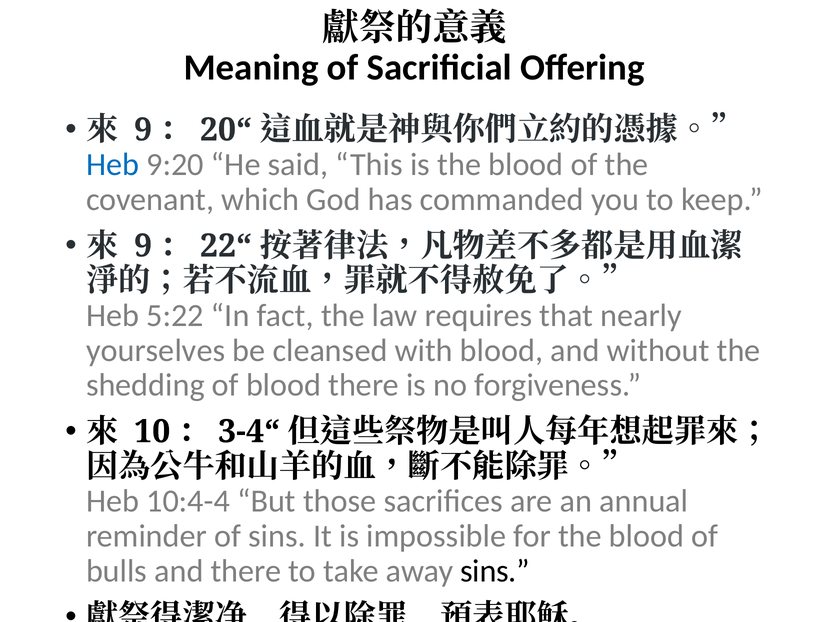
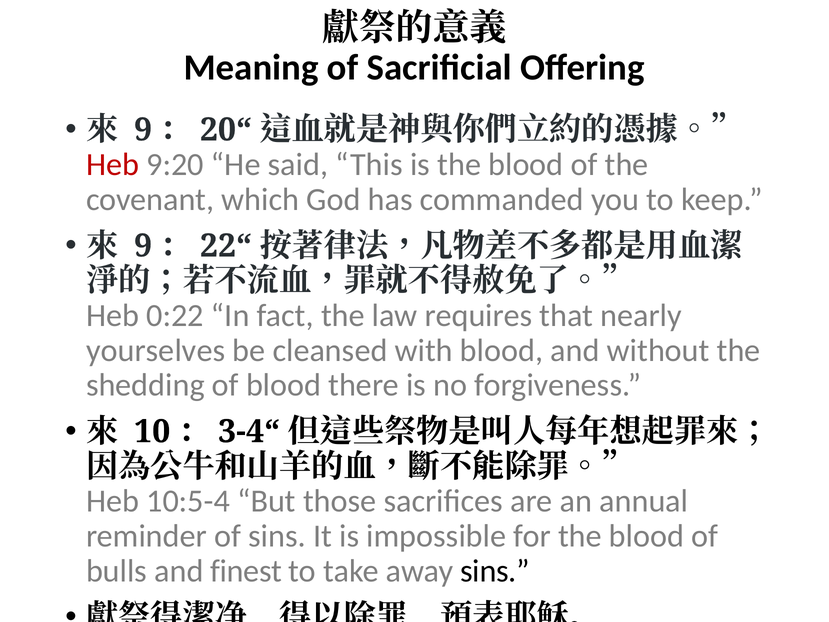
Heb colour: blue -> red (113, 165)
5:22: 5:22 -> 0:22 (175, 315)
10:4-4: 10:4-4 -> 10:5-4 (188, 501)
and there: there -> finest (246, 571)
